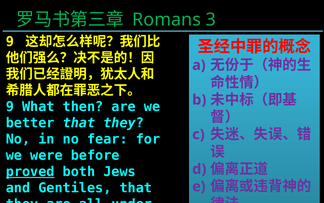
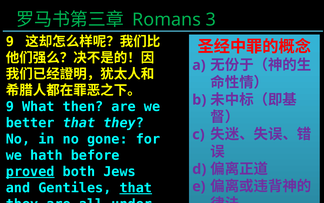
fear: fear -> gone (107, 139)
were: were -> hath (46, 155)
that underline: none -> present (136, 187)
